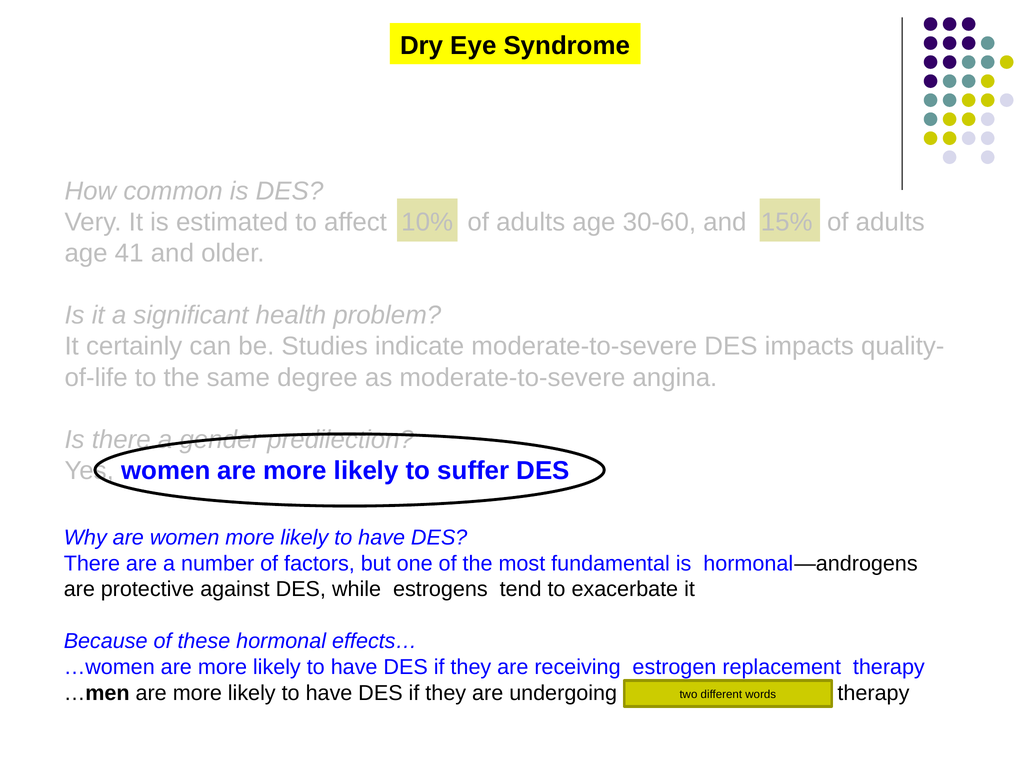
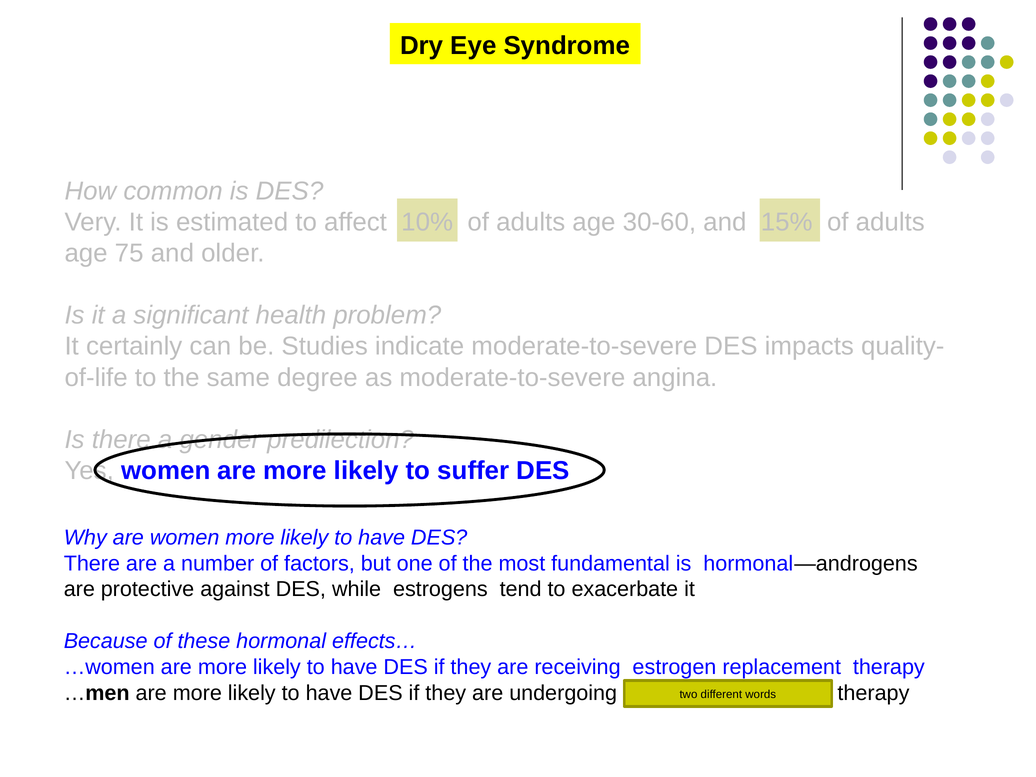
41: 41 -> 75 (129, 253)
